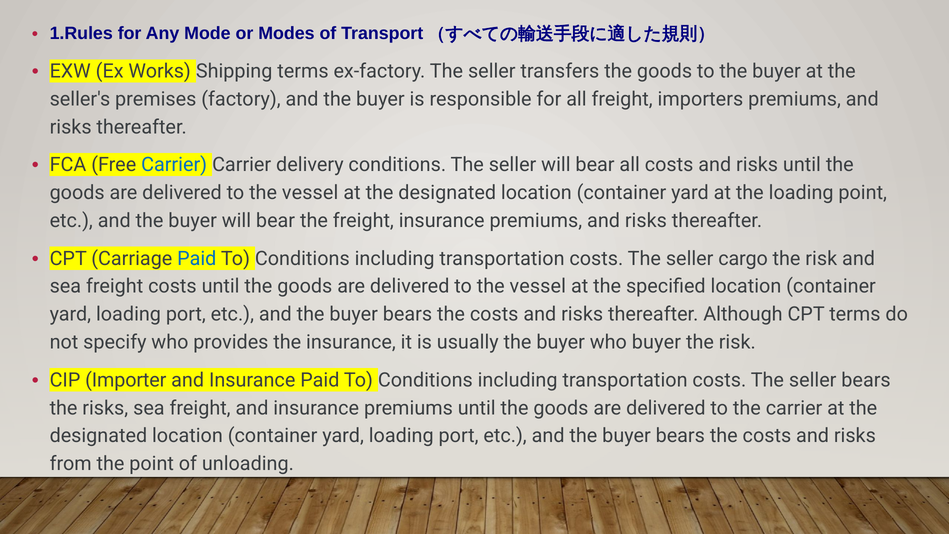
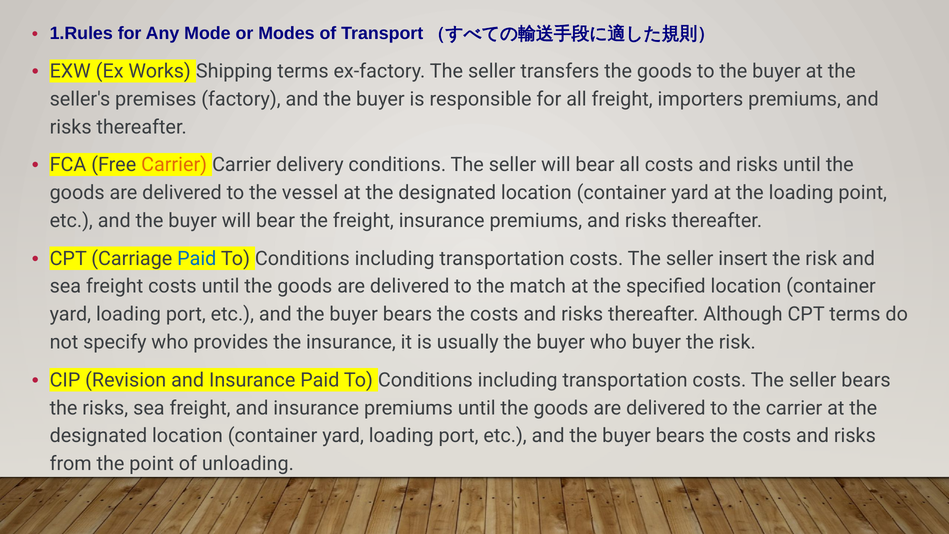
Carrier colour: blue -> orange (174, 165)
cargo: cargo -> insert (743, 258)
vessel: vessel -> match (538, 286)
Importer: Importer -> Revision (126, 380)
